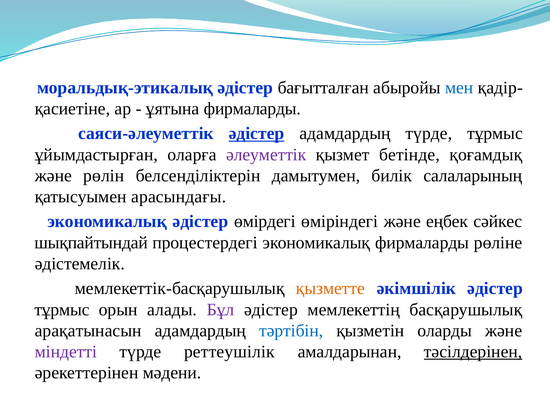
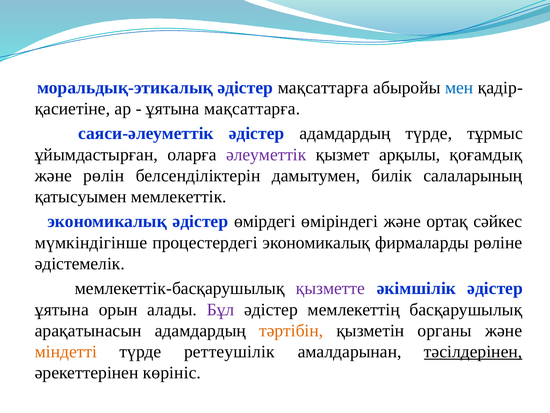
әдістер бағытталған: бағытталған -> мақсаттарға (323, 88)
ұятына фирмаларды: фирмаларды -> мақсаттарға (252, 109)
әдістер underline: present -> none (257, 133)
бетінде: бетінде -> арқылы (410, 154)
арасындағы: арасындағы -> мемлекеттік (179, 197)
еңбек: еңбек -> ортақ (447, 221)
шықпайтындай: шықпайтындай -> мүмкіндігінше (91, 242)
қызметте colour: orange -> purple (331, 288)
тұрмыс: тұрмыс -> ұятына (62, 309)
тәртібін colour: blue -> orange (291, 330)
оларды: оларды -> органы (445, 330)
міндетті colour: purple -> orange (66, 351)
мәдени: мәдени -> көрініс (172, 372)
